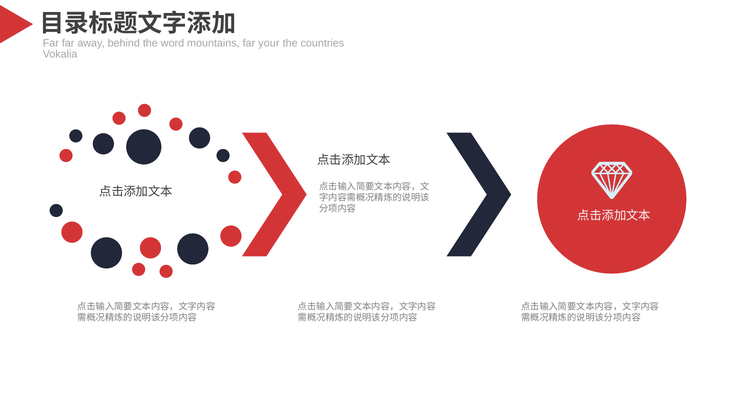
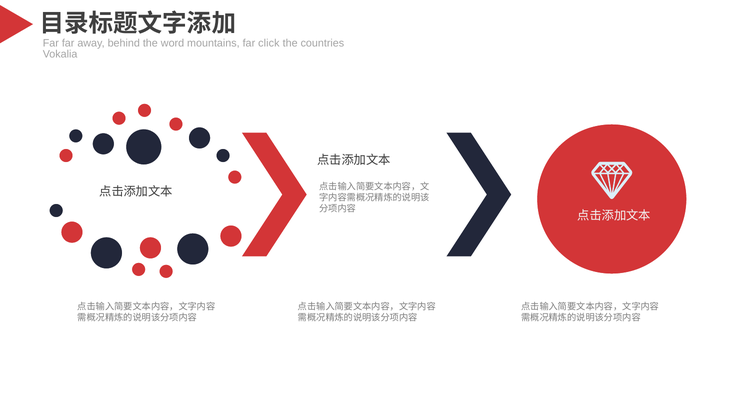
your: your -> click (269, 43)
